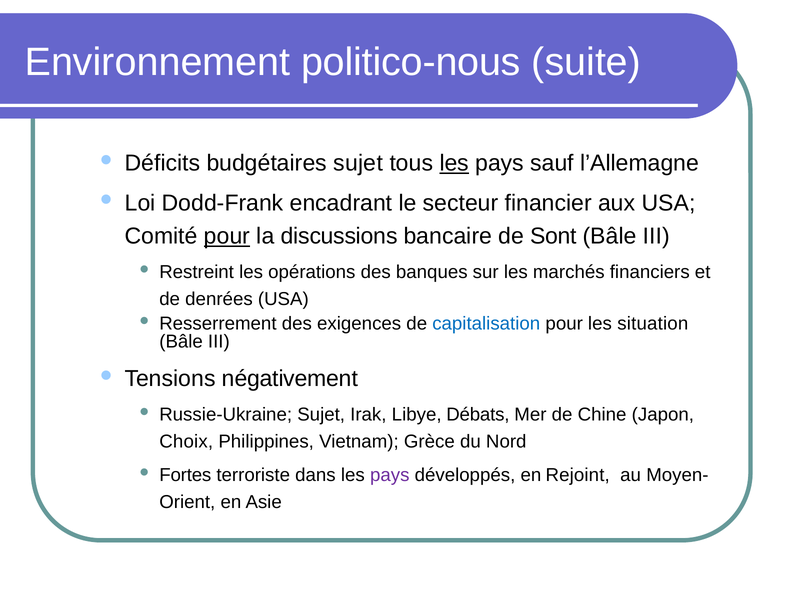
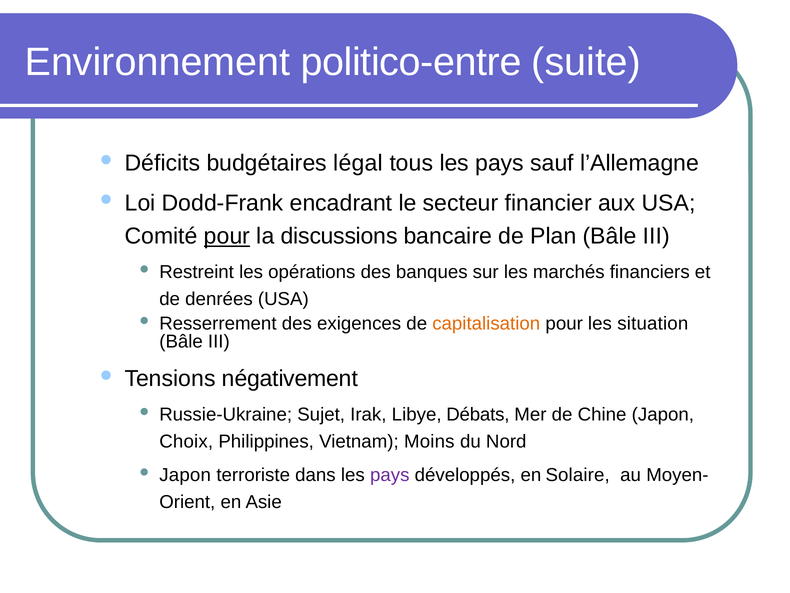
politico-nous: politico-nous -> politico-entre (411, 62)
budgétaires sujet: sujet -> légal (358, 163)
les underline: present -> none (454, 163)
Sont: Sont -> Plan (553, 236)
capitalisation colour: blue -> orange (486, 323)
Grèce: Grèce -> Moins (429, 441)
Fortes: Fortes -> Japon (185, 475)
Rejoint: Rejoint -> Solaire (578, 475)
